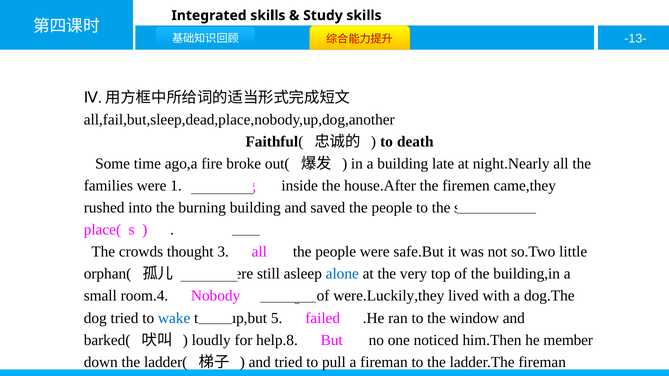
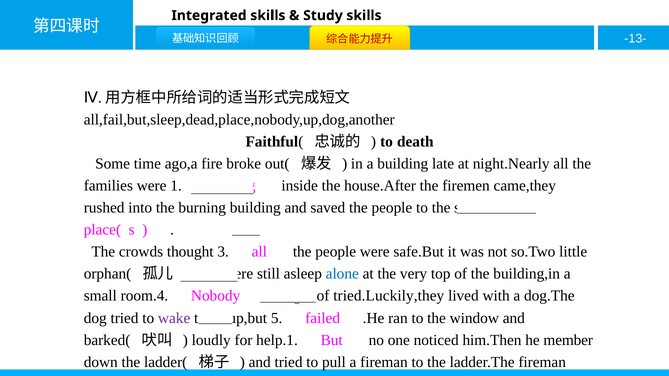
were.Luckily,they: were.Luckily,they -> tried.Luckily,they (389, 296)
wake colour: blue -> purple (174, 318)
help.8: help.8 -> help.1 (277, 340)
